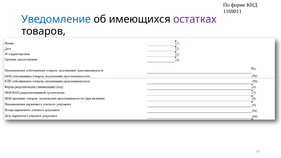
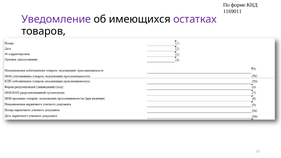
Уведомление colour: blue -> purple (56, 19)
